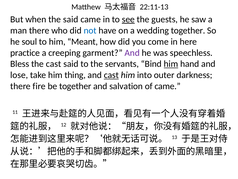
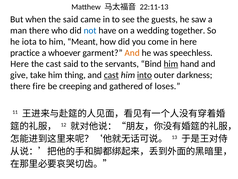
see underline: present -> none (128, 19)
soul: soul -> iota (29, 42)
creeping: creeping -> whoever (64, 53)
And colour: purple -> orange (132, 53)
Bless: Bless -> Here (20, 64)
lose: lose -> give (19, 75)
into underline: none -> present (144, 75)
be together: together -> creeping (75, 86)
salvation: salvation -> gathered (126, 86)
of came: came -> loses (167, 86)
